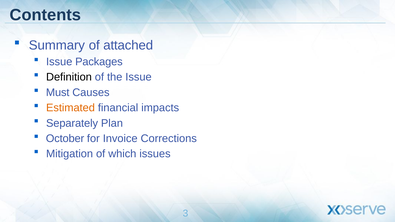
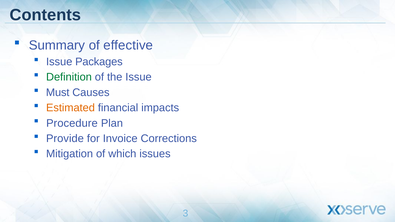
attached: attached -> effective (128, 45)
Definition colour: black -> green (69, 77)
Separately: Separately -> Procedure (72, 123)
October: October -> Provide (65, 139)
